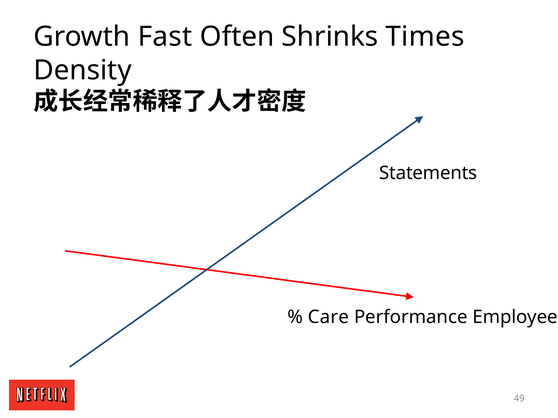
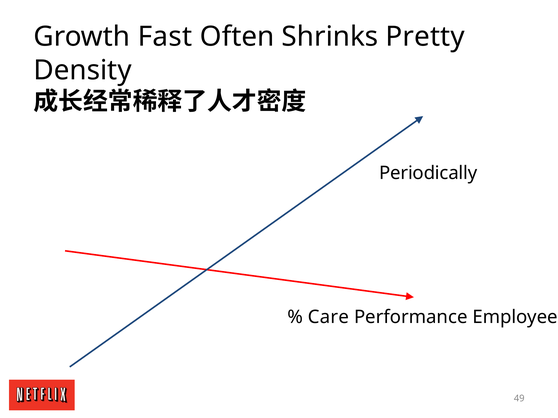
Times: Times -> Pretty (425, 37)
Statements: Statements -> Periodically (428, 173)
